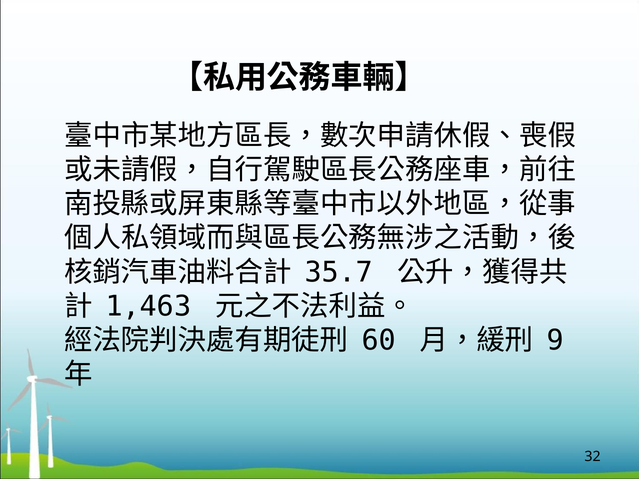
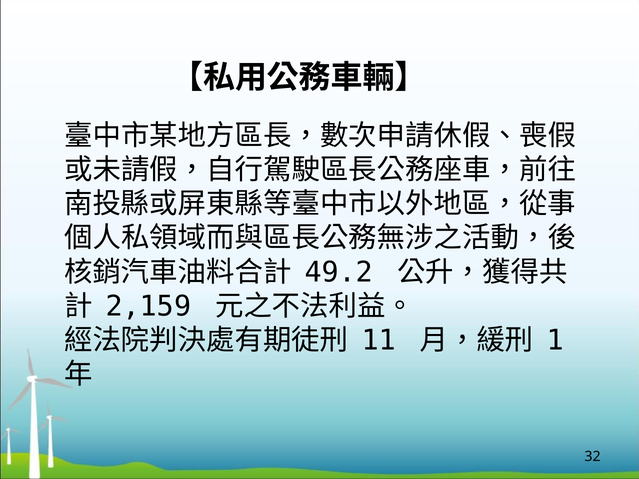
35.7: 35.7 -> 49.2 (339, 272)
1,463: 1,463 -> 2,159 (148, 306)
60: 60 -> 11 (379, 340)
9: 9 -> 1 (555, 340)
